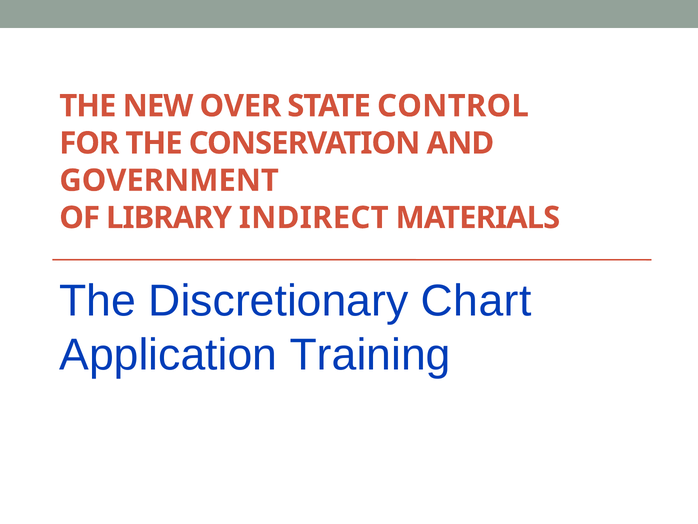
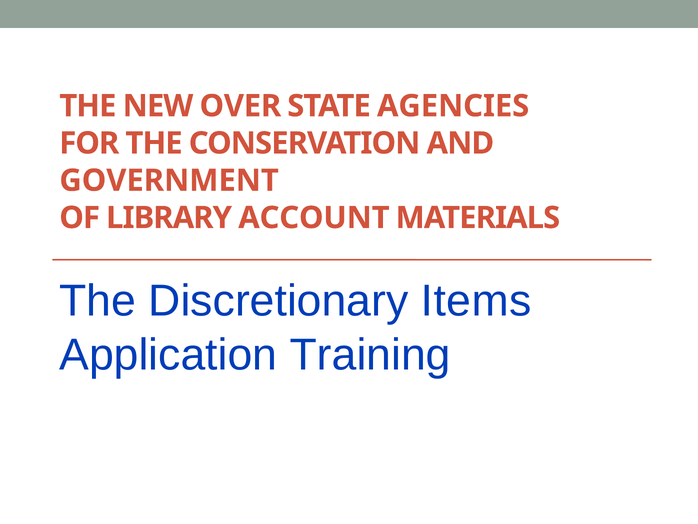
CONTROL: CONTROL -> AGENCIES (453, 106)
INDIRECT: INDIRECT -> ACCOUNT (314, 218)
Chart: Chart -> Items (476, 301)
